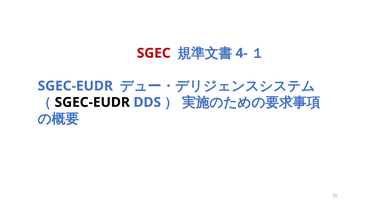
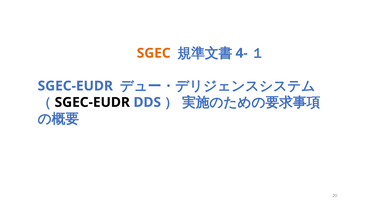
SGEC colour: red -> orange (154, 53)
